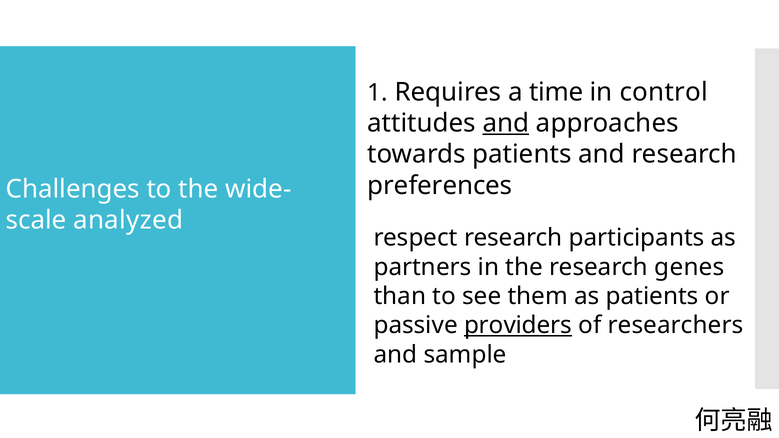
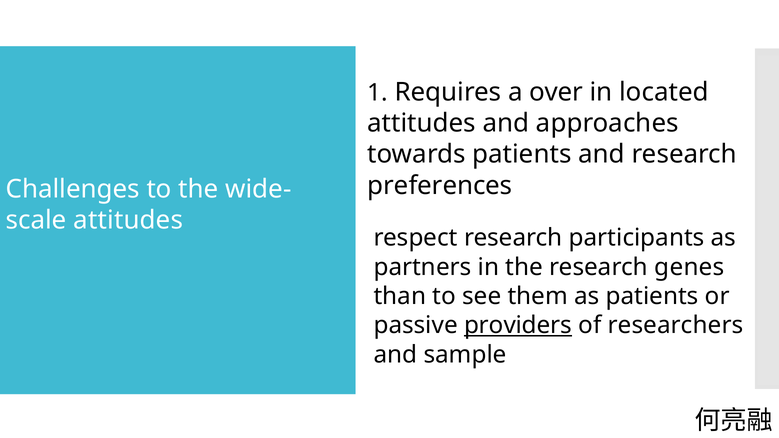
time: time -> over (556, 92)
control: control -> located (664, 92)
and underline: present -> none (506, 123)
analyzed: analyzed -> attitudes (128, 220)
